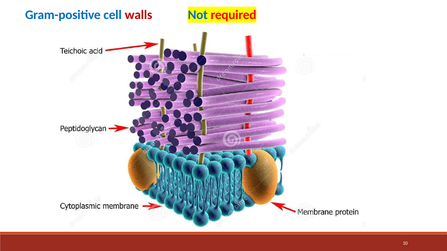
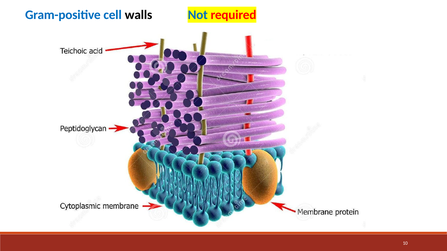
walls colour: red -> black (139, 15)
